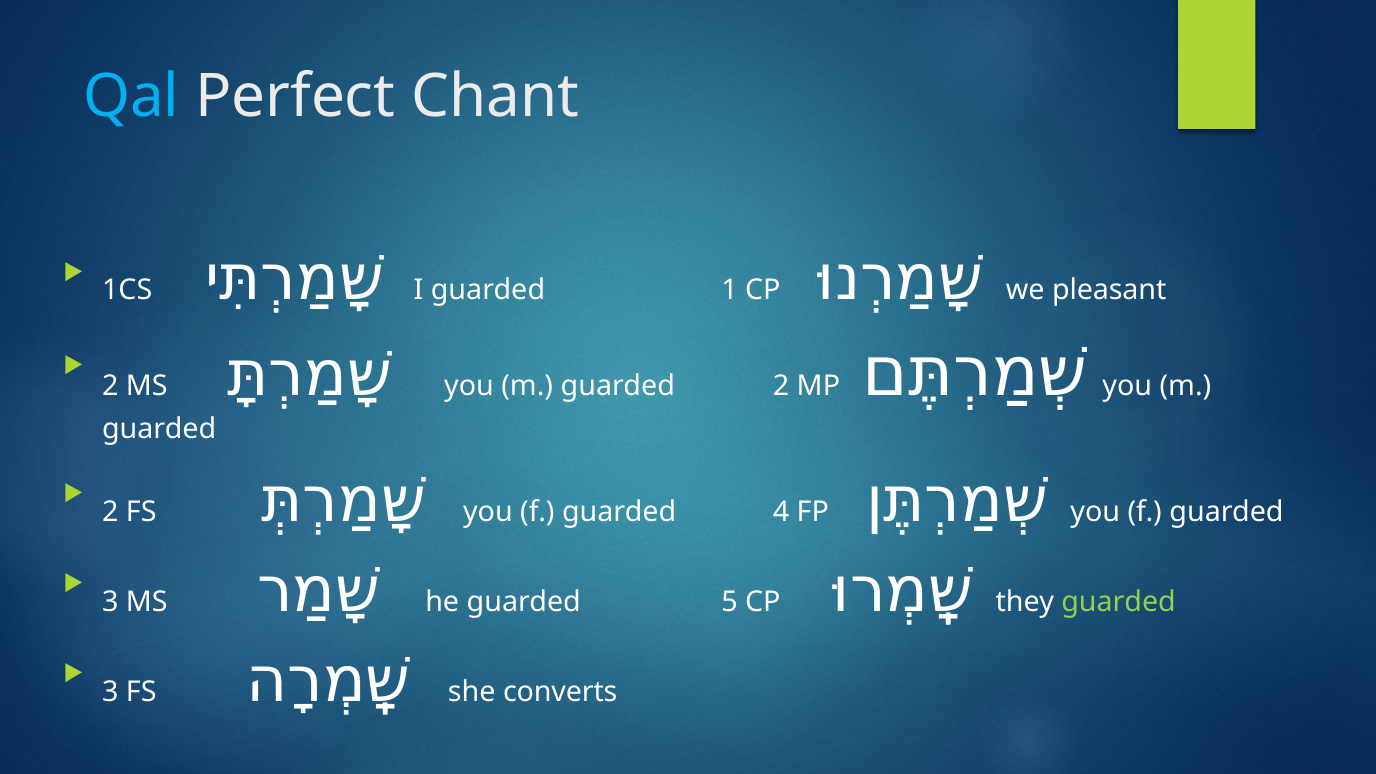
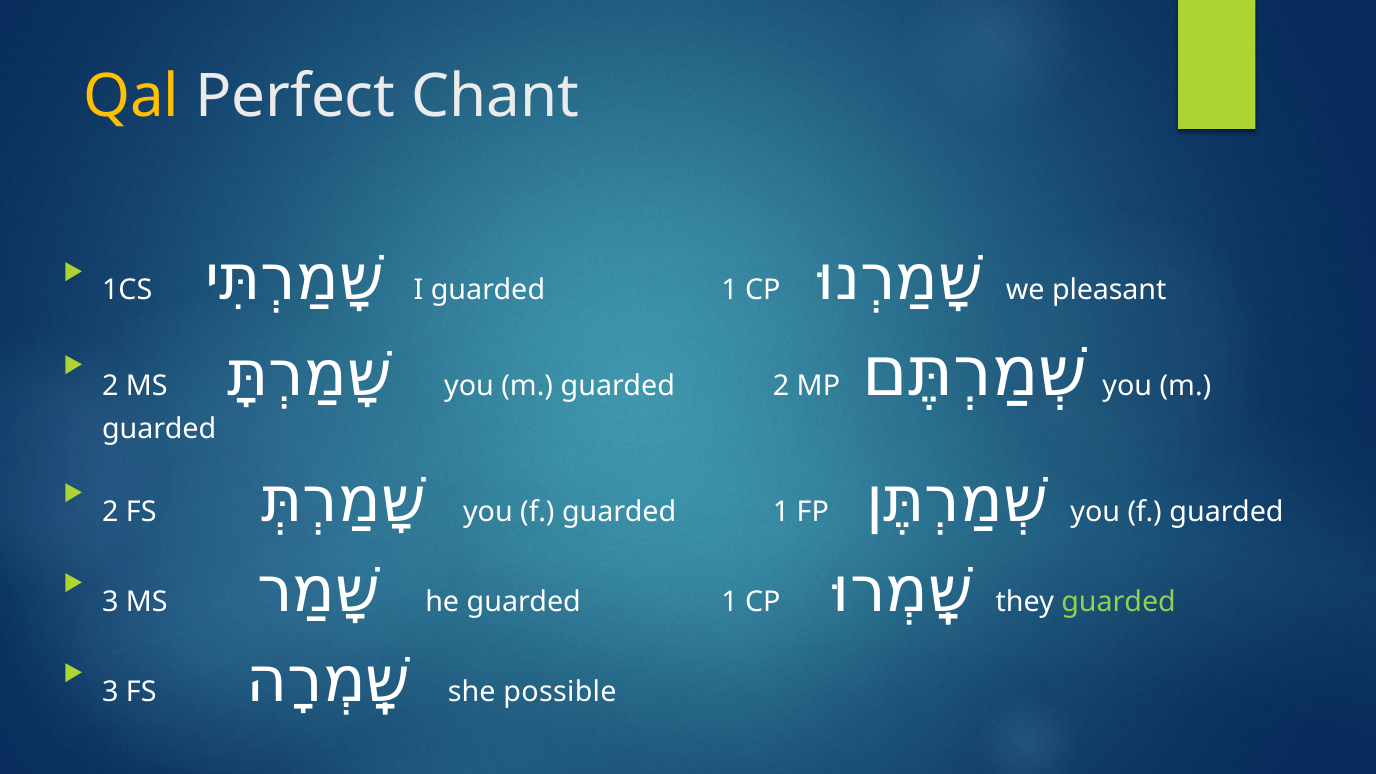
Qal colour: light blue -> yellow (131, 97)
f guarded 4: 4 -> 1 (781, 512)
he guarded 5: 5 -> 1 (729, 602)
converts: converts -> possible (560, 692)
